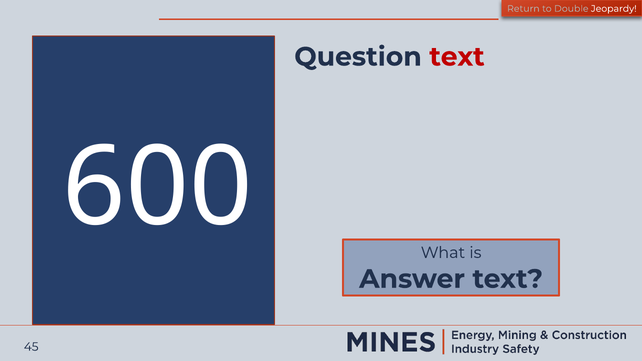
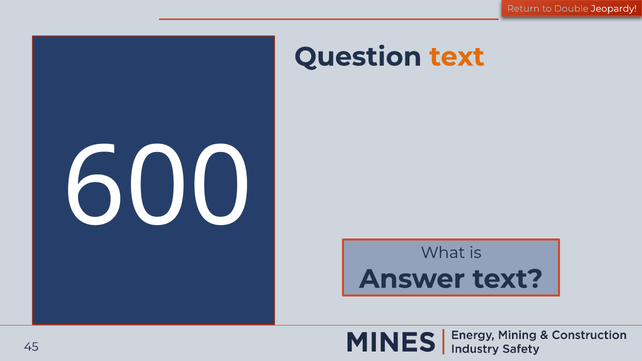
text colour: red -> orange (457, 57)
